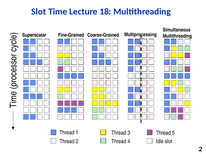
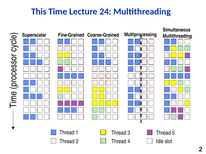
Slot: Slot -> This (39, 12)
18: 18 -> 24 (105, 12)
